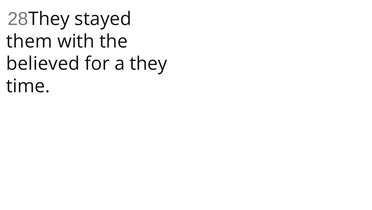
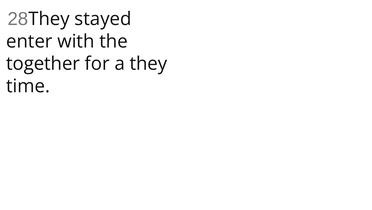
them: them -> enter (29, 41)
believed: believed -> together (43, 64)
